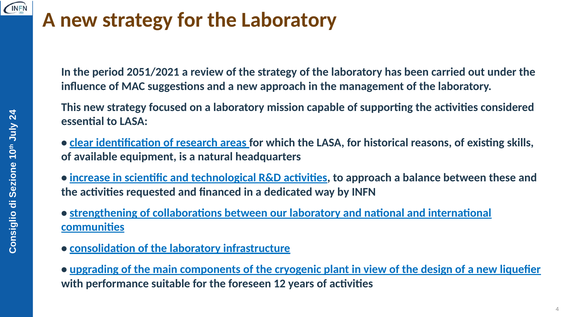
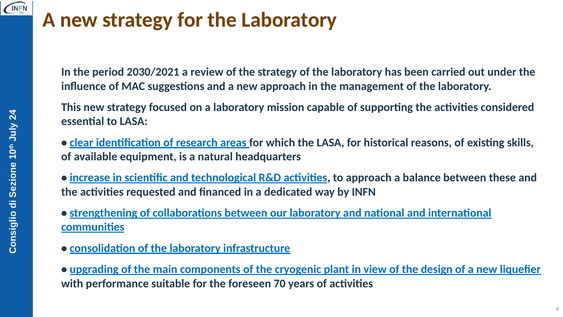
2051/2021: 2051/2021 -> 2030/2021 (153, 72)
12: 12 -> 70 (280, 283)
